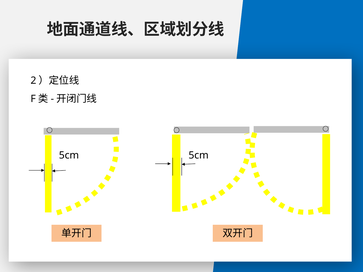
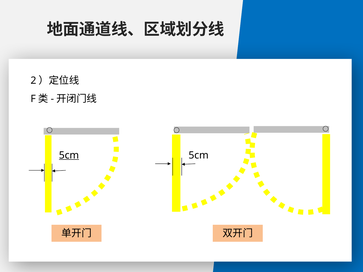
5cm underline: none -> present (69, 155)
